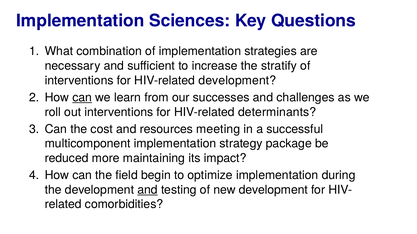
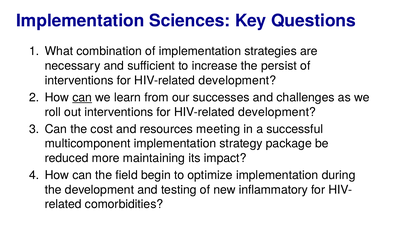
stratify: stratify -> persist (279, 66)
determinants: determinants -> development (277, 112)
and underline: present -> none (148, 190)
new development: development -> inflammatory (273, 190)
